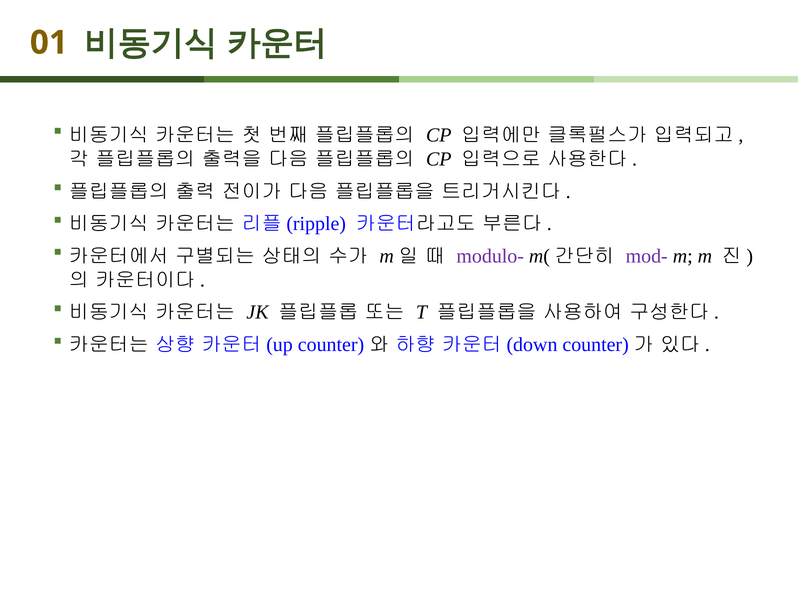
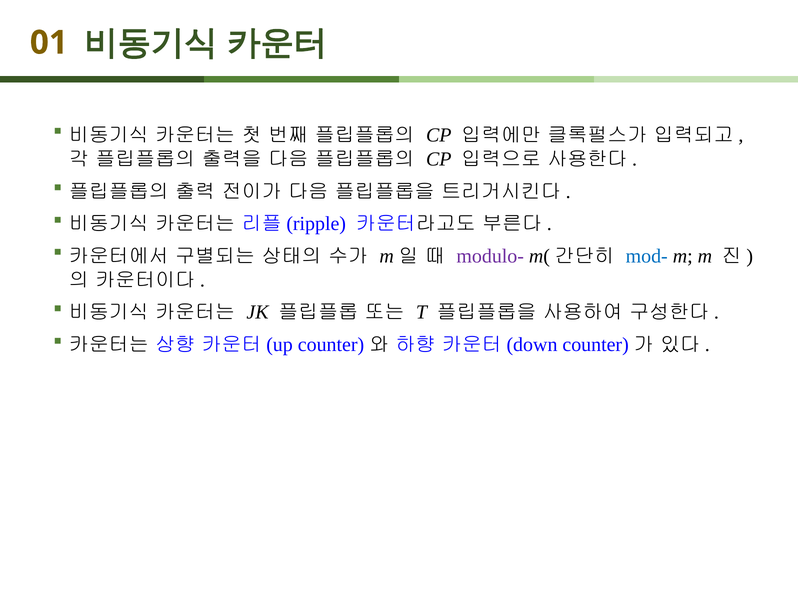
mod- colour: purple -> blue (647, 256)
